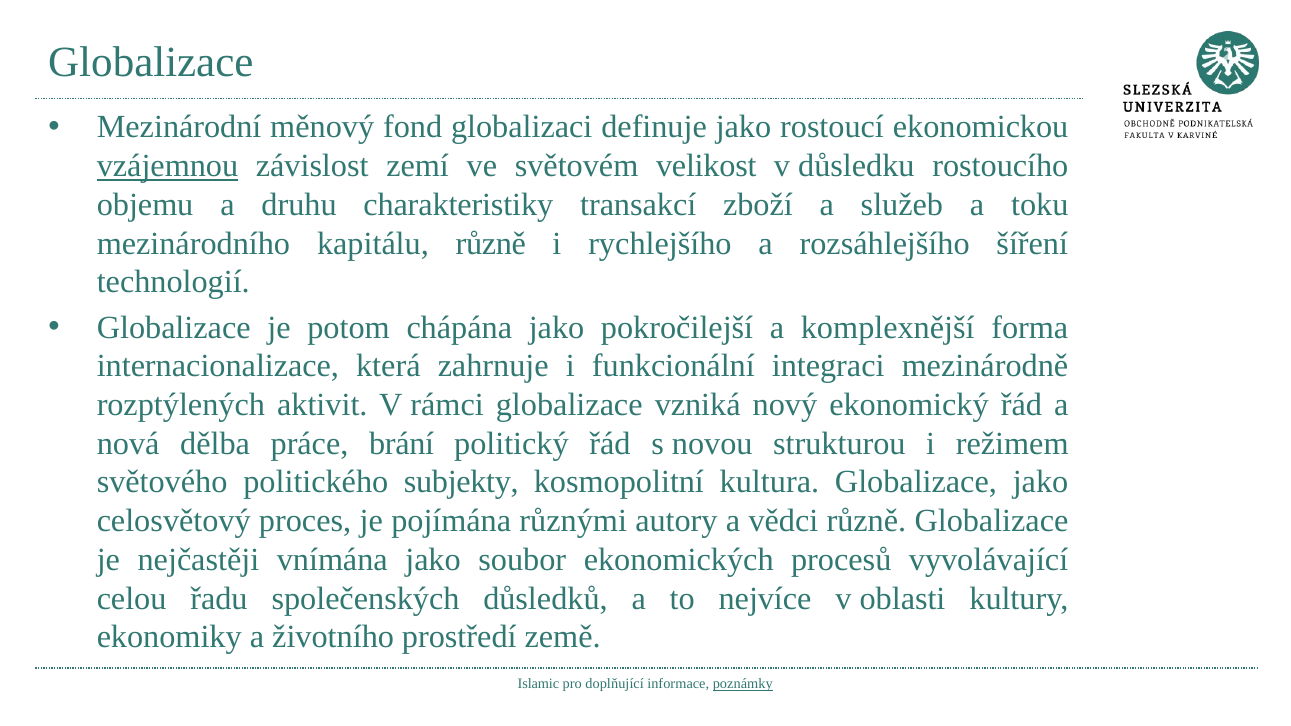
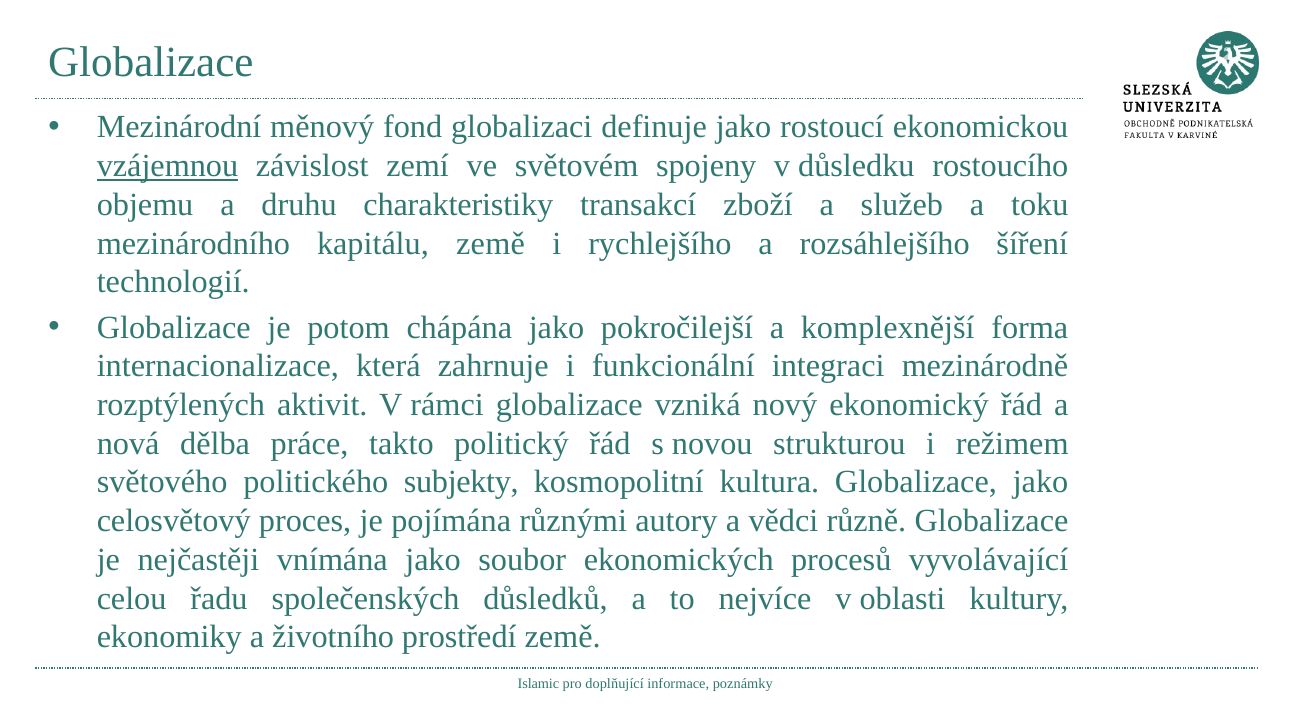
velikost: velikost -> spojeny (706, 166)
kapitálu různě: různě -> země (491, 244)
brání: brání -> takto (401, 444)
poznámky underline: present -> none (743, 684)
